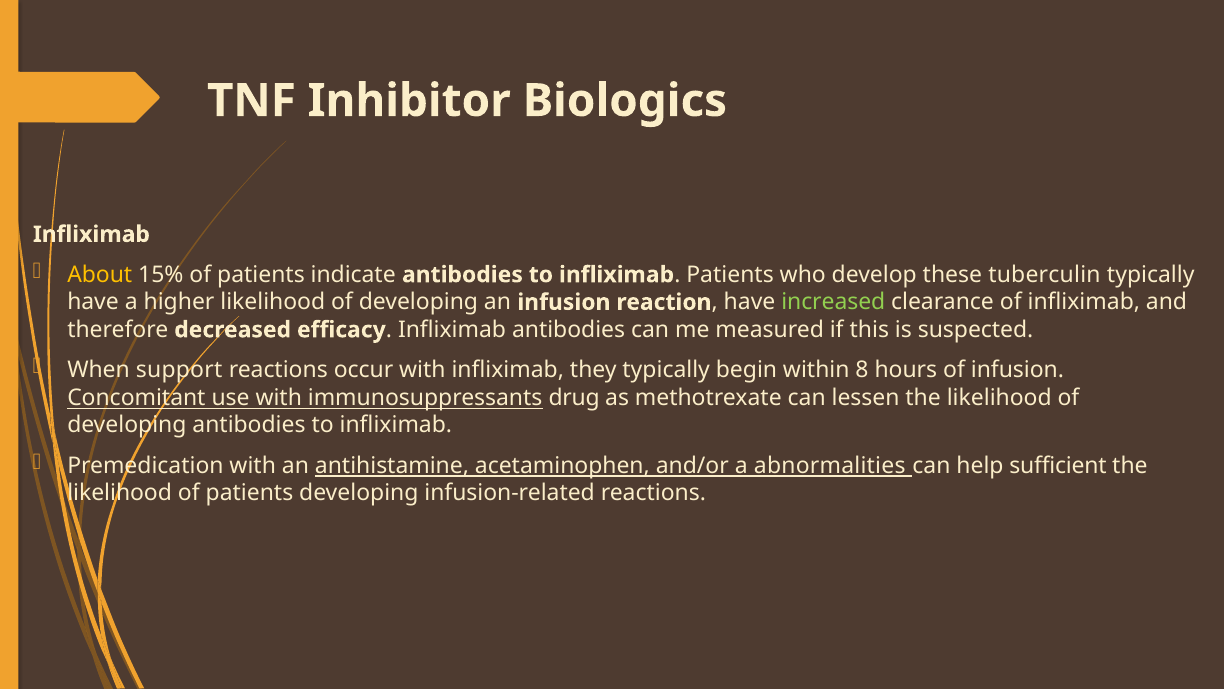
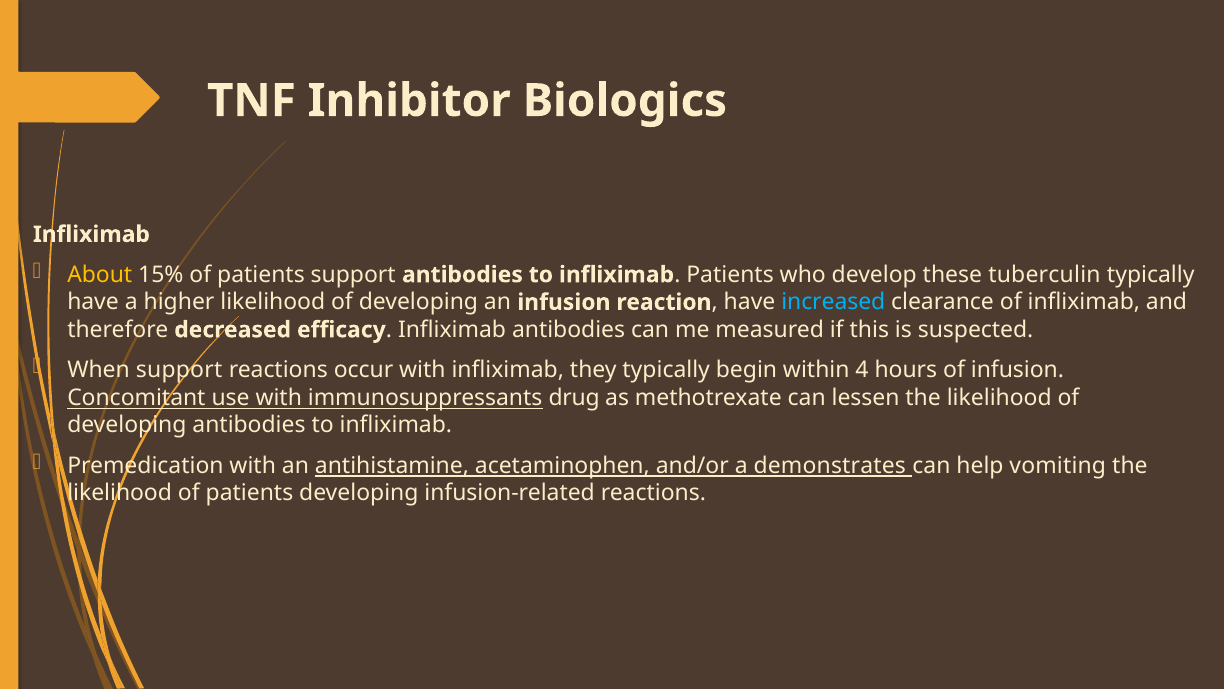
patients indicate: indicate -> support (353, 274)
increased colour: light green -> light blue (833, 302)
8: 8 -> 4 (862, 370)
abnormalities: abnormalities -> demonstrates (830, 465)
sufficient: sufficient -> vomiting (1058, 465)
